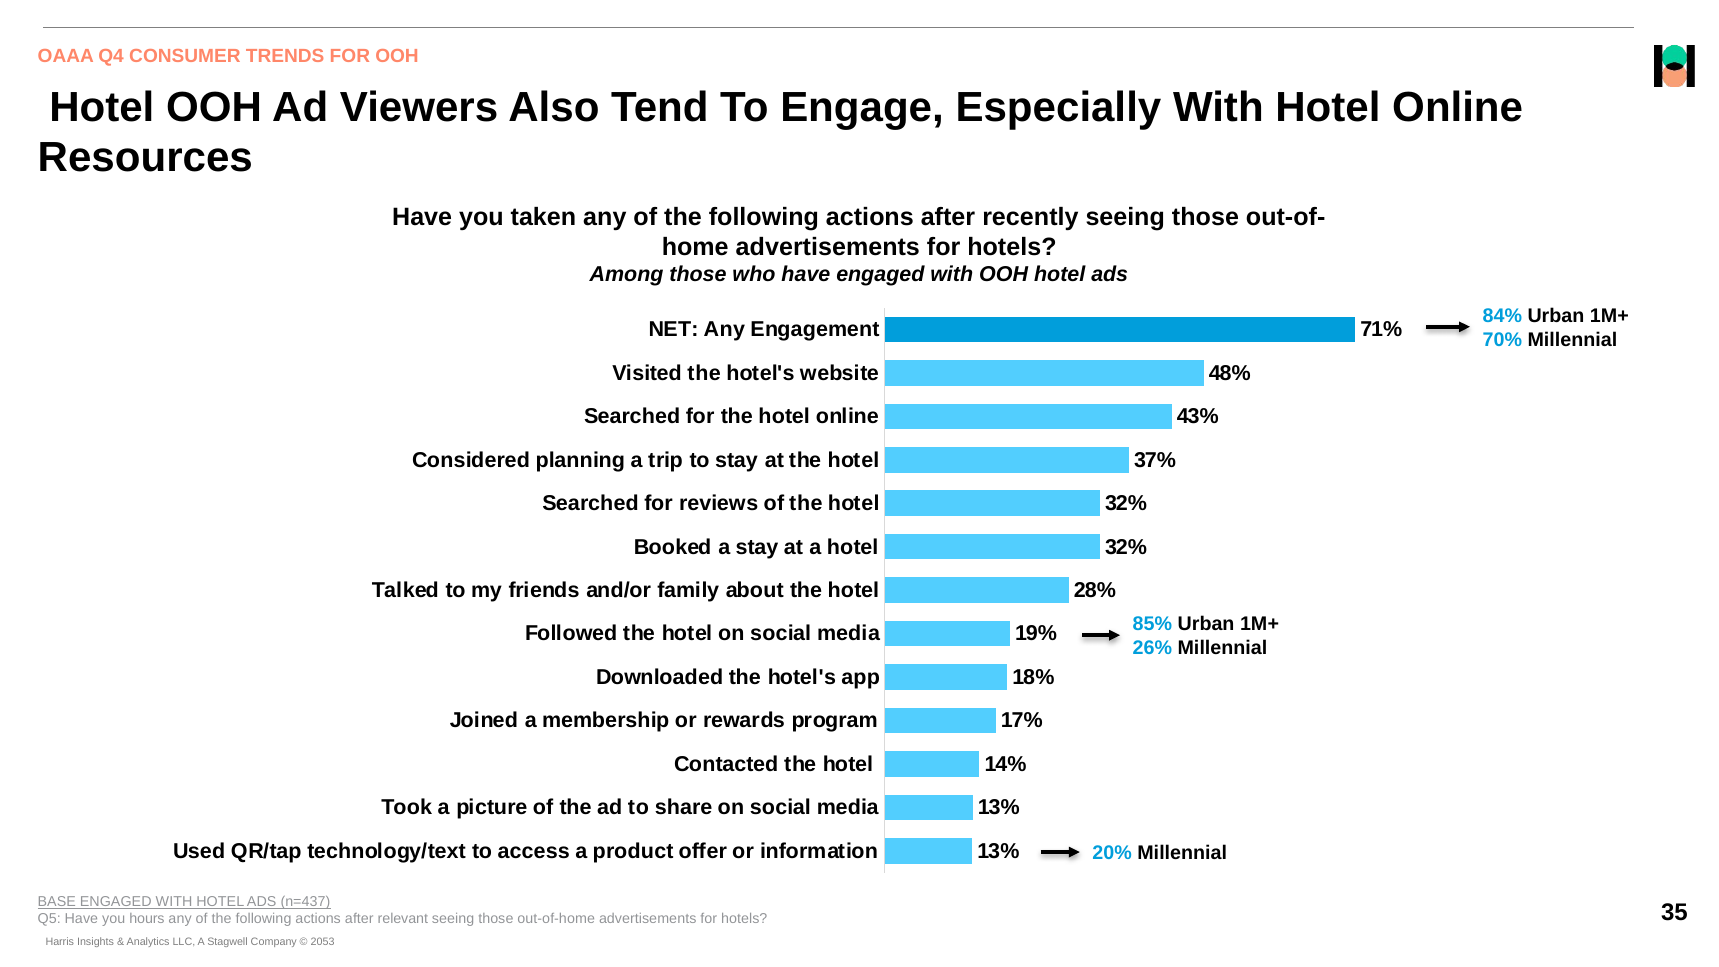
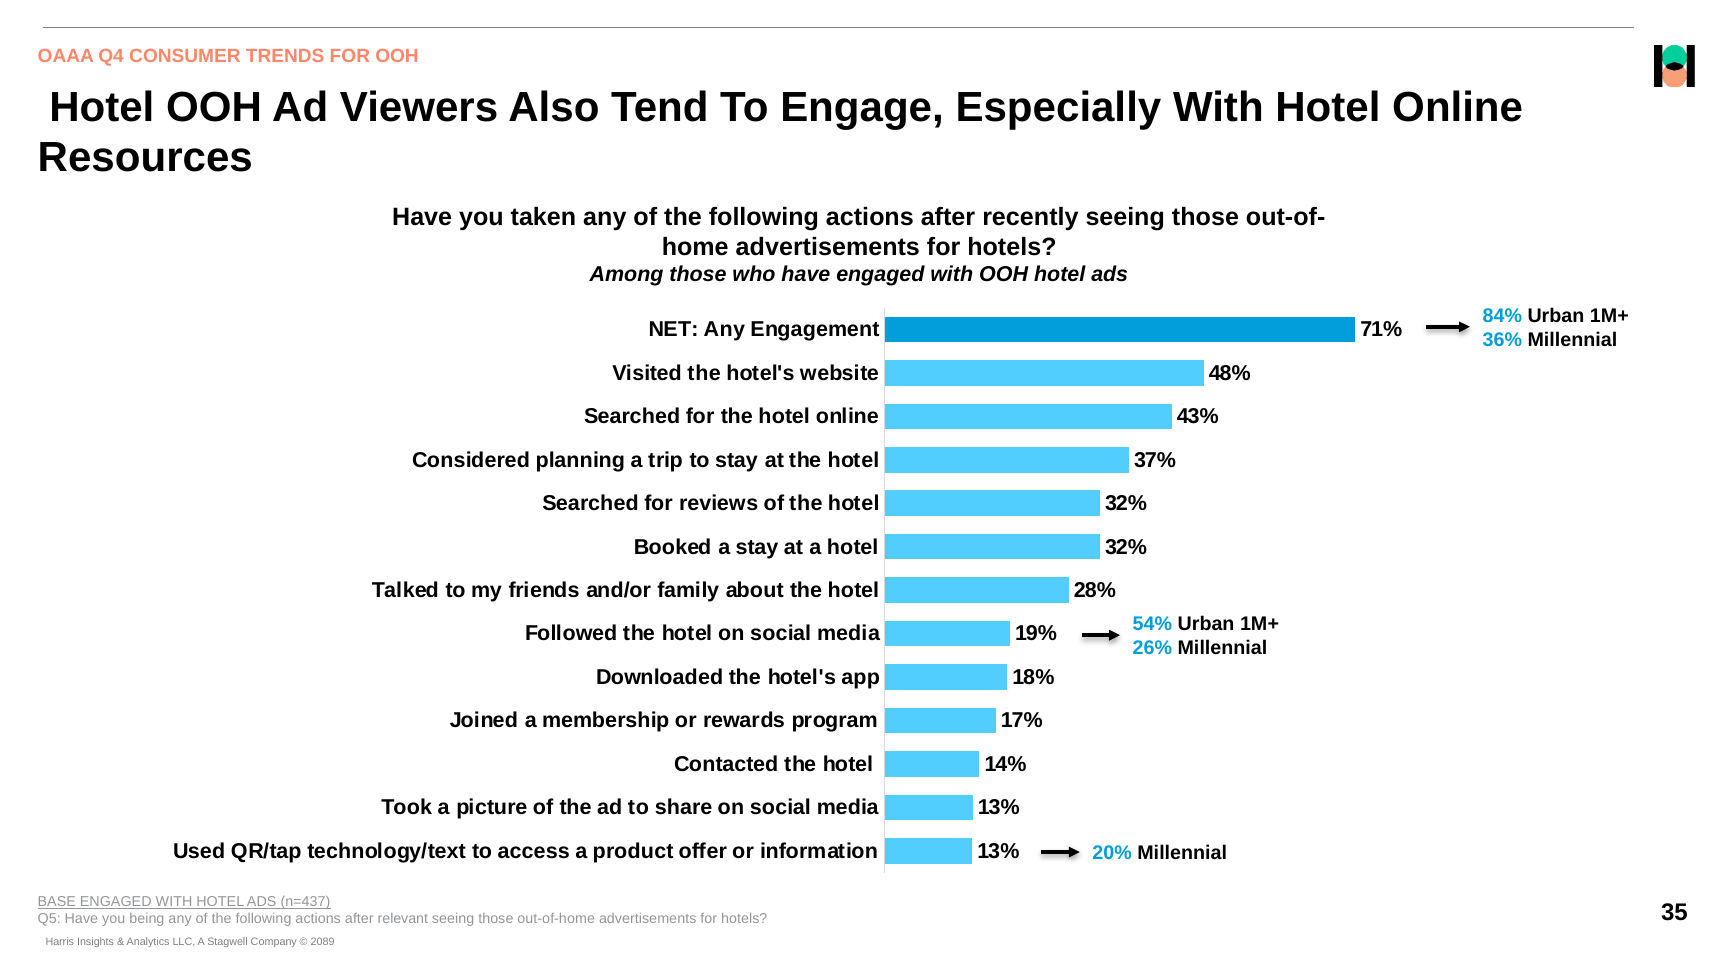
70%: 70% -> 36% (1502, 340)
85%: 85% -> 54% (1152, 624)
hours: hours -> being (147, 919)
2053: 2053 -> 2089 (323, 941)
